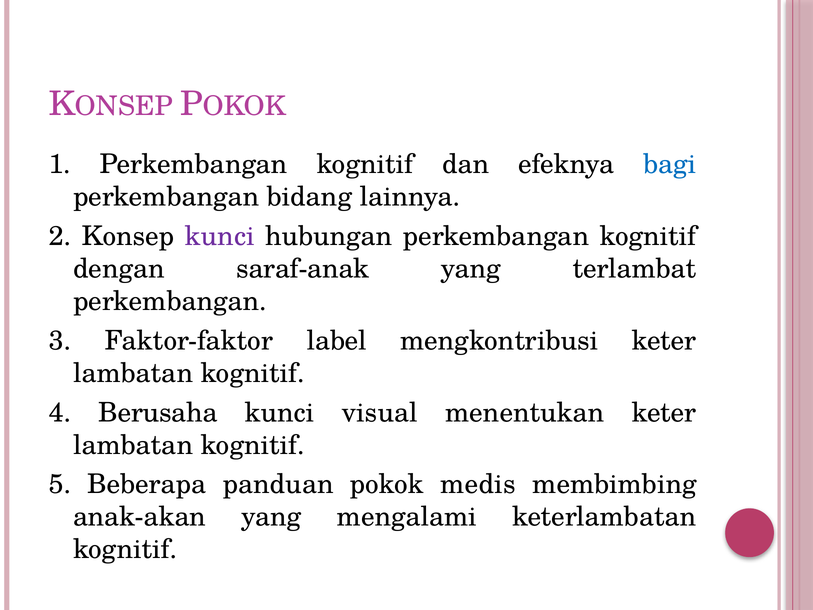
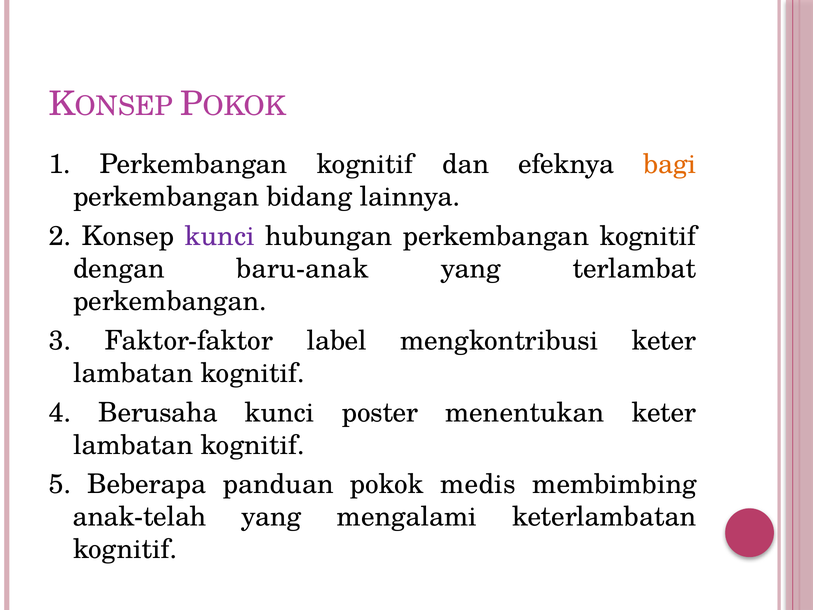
bagi colour: blue -> orange (670, 164)
saraf-anak: saraf-anak -> baru-anak (303, 269)
visual: visual -> poster (380, 412)
anak-akan: anak-akan -> anak-telah (140, 517)
